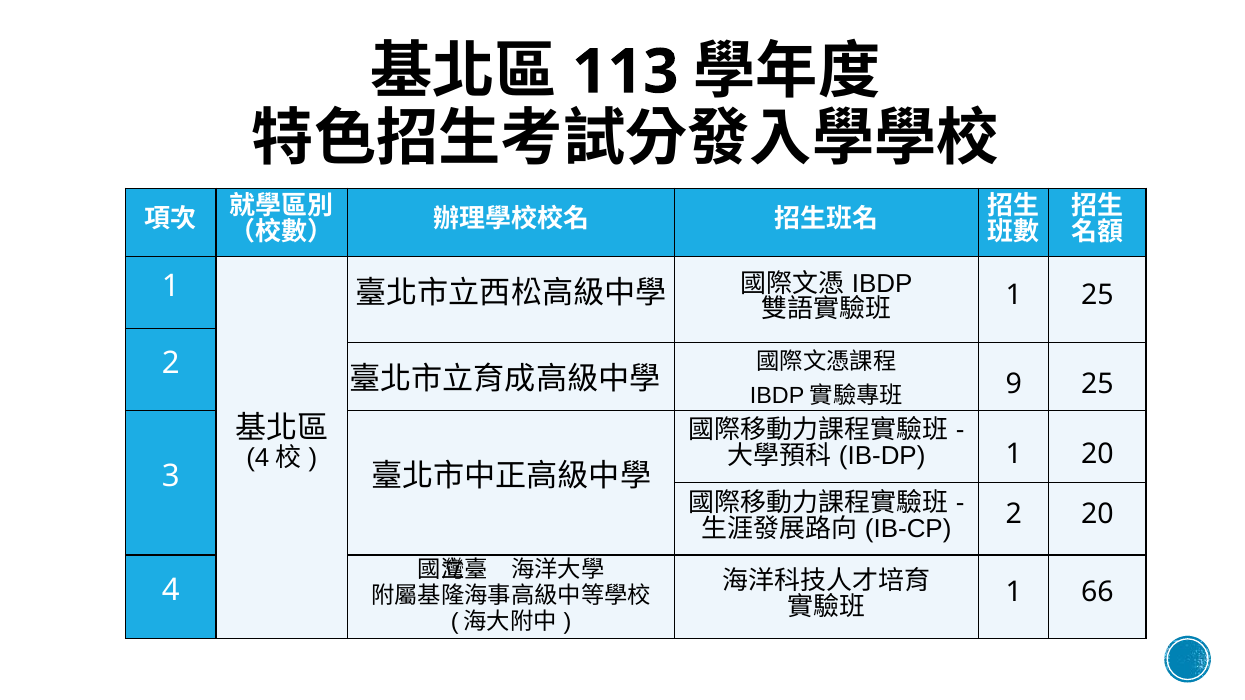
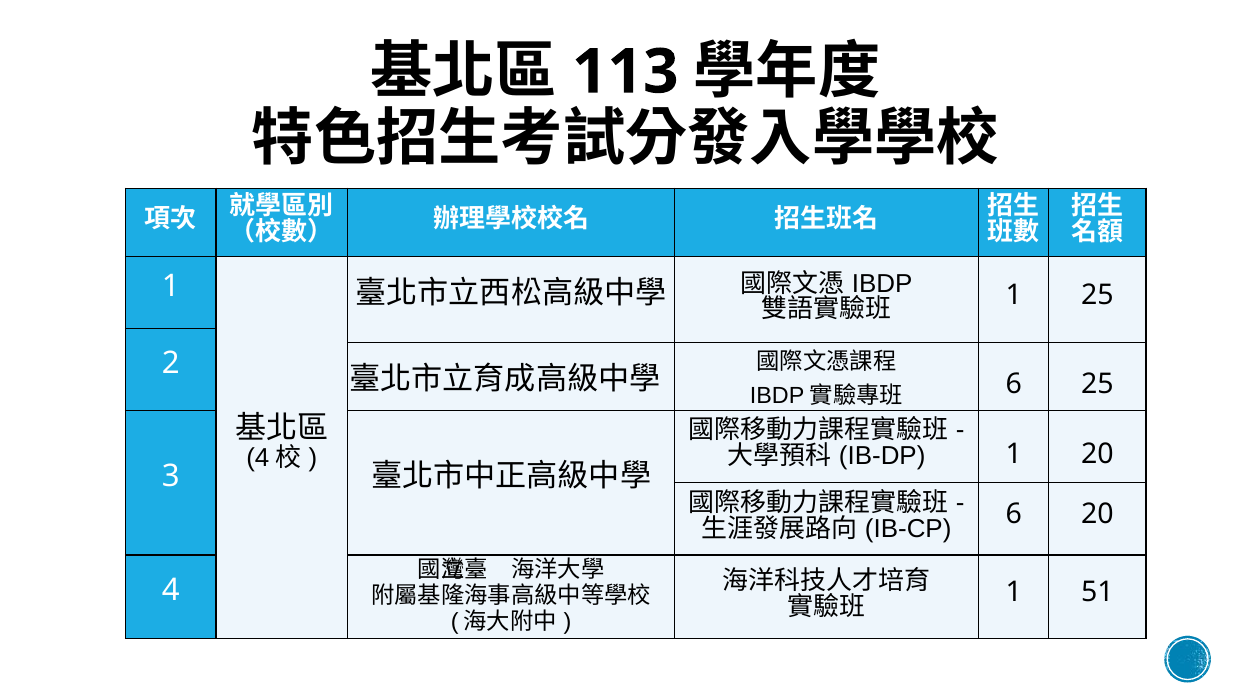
9: 9 -> 6 (1014, 385)
2: 2 -> 6 (1014, 514)
66: 66 -> 51 (1097, 592)
